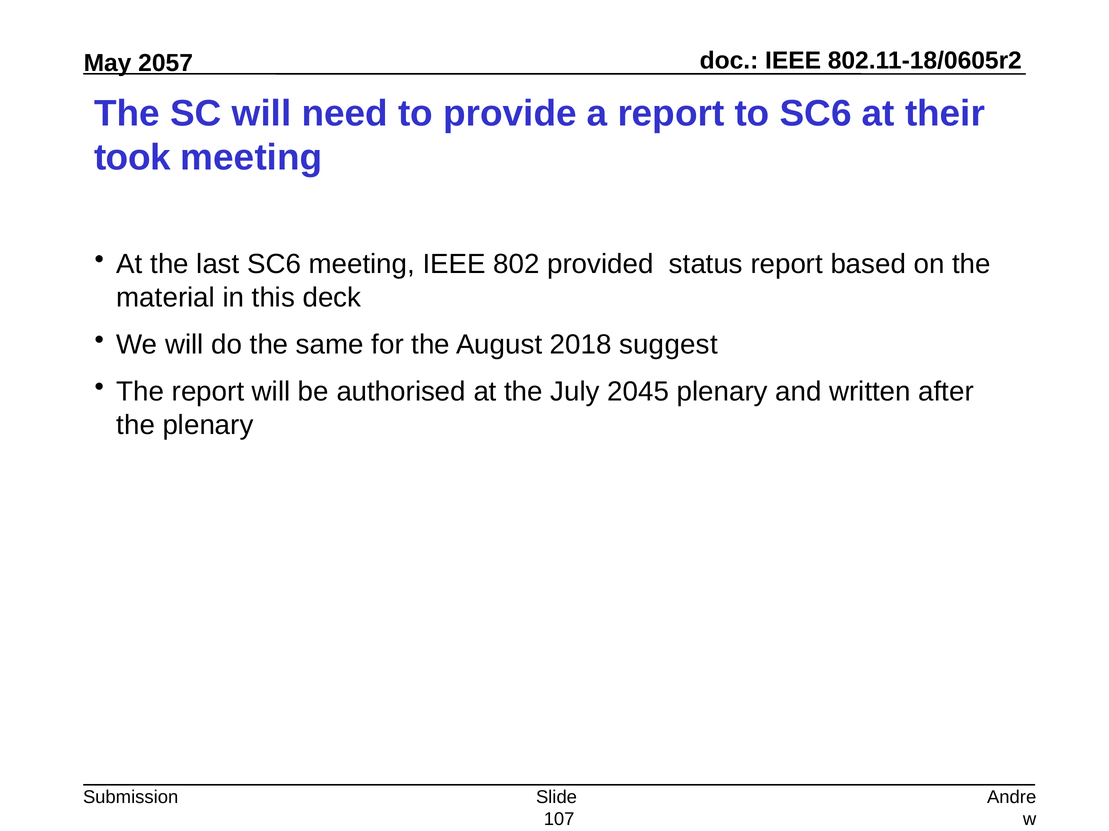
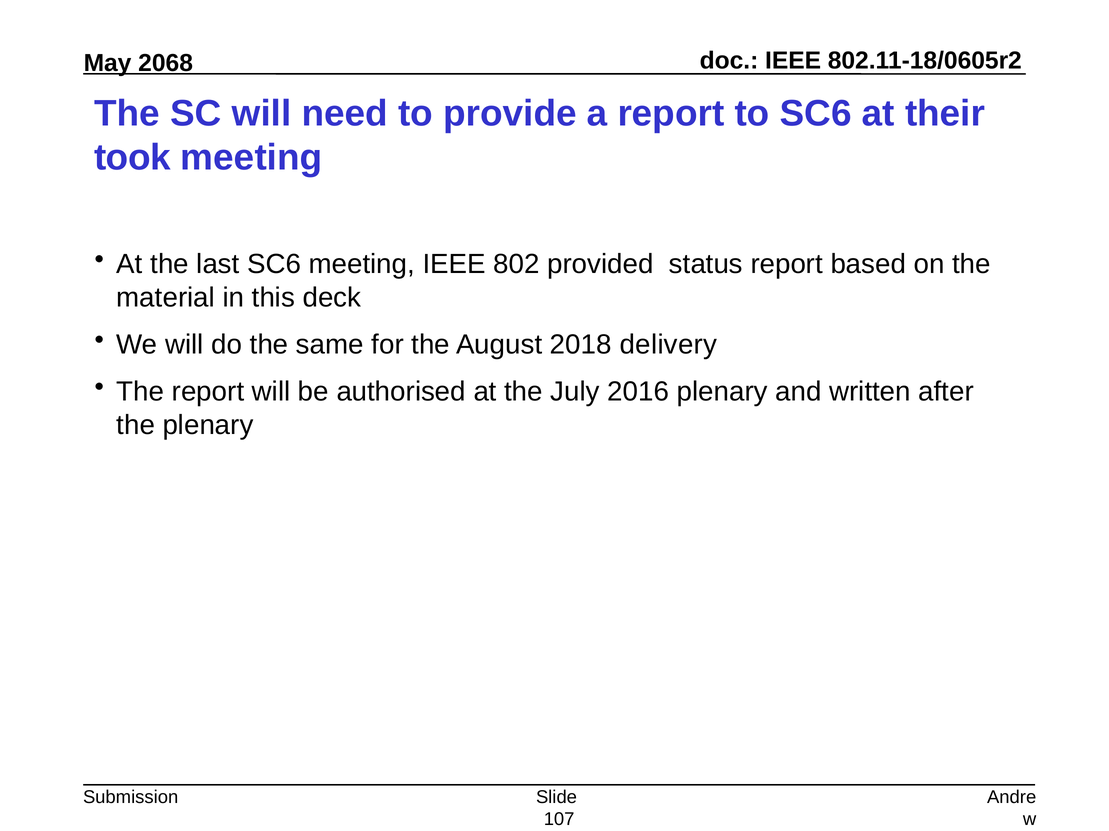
2057: 2057 -> 2068 (166, 63)
suggest: suggest -> delivery (668, 345)
2045: 2045 -> 2016 (638, 392)
